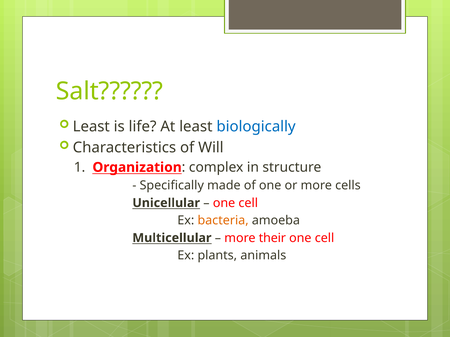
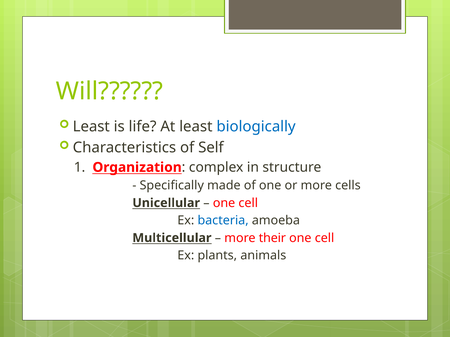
Salt: Salt -> Will (109, 91)
Will: Will -> Self (211, 148)
bacteria colour: orange -> blue (223, 221)
